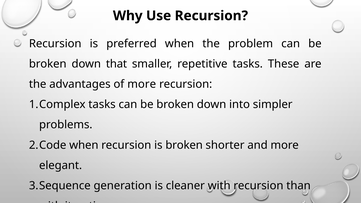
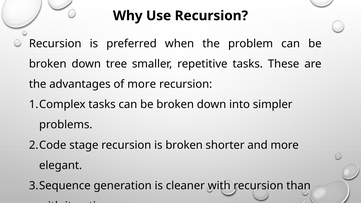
that: that -> tree (116, 64)
when: when -> stage (84, 145)
